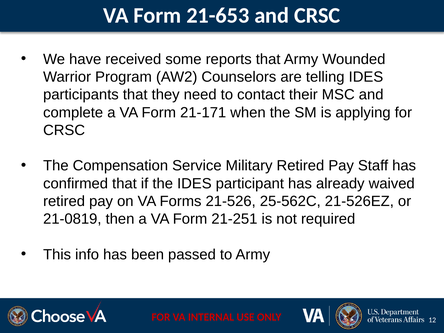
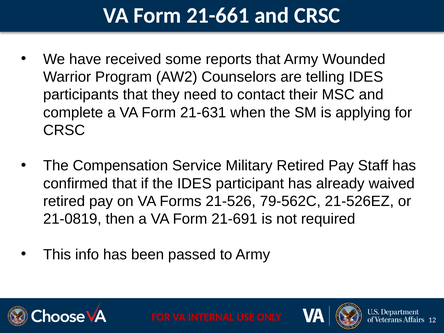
21-653: 21-653 -> 21-661 (218, 16)
21-171: 21-171 -> 21-631 (203, 112)
25-562C: 25-562C -> 79-562C (290, 201)
21-251: 21-251 -> 21-691 (234, 219)
